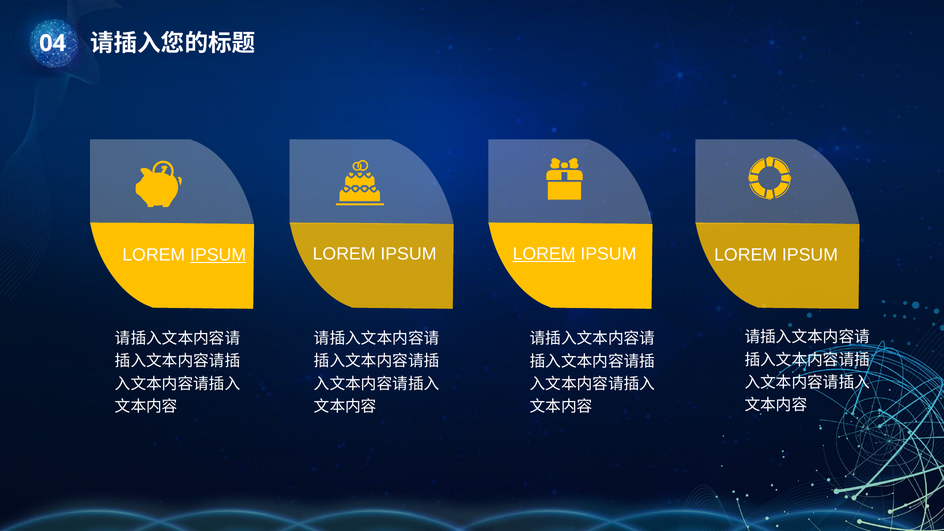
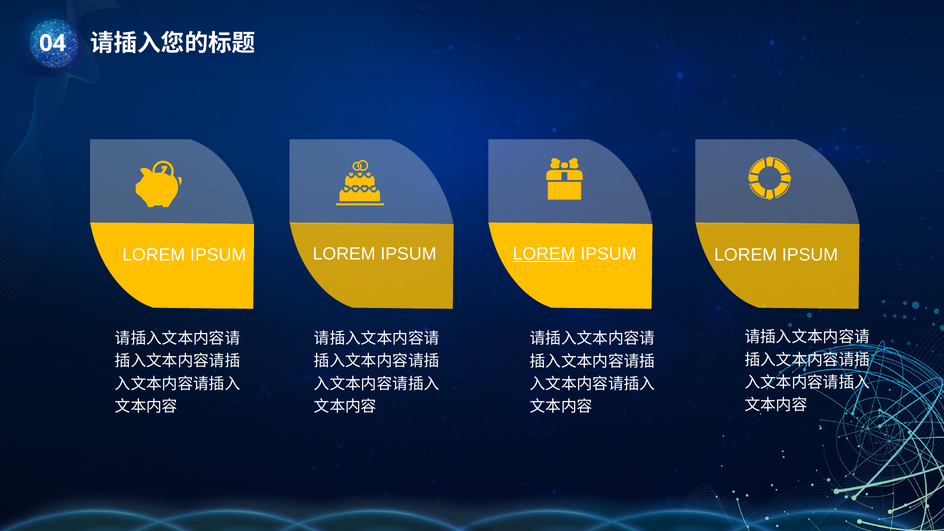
IPSUM underline: present -> none (218, 255)
